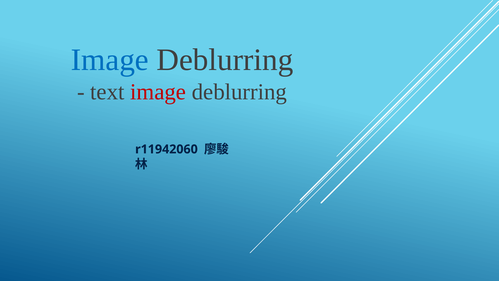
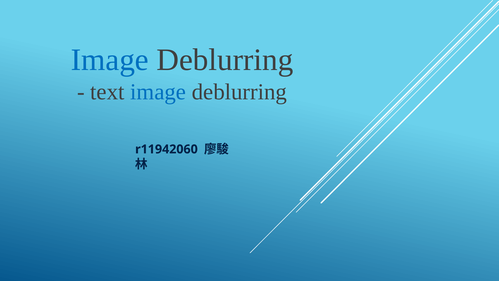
image colour: red -> blue (158, 92)
